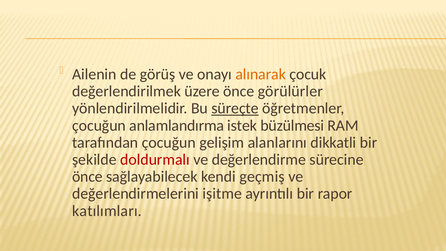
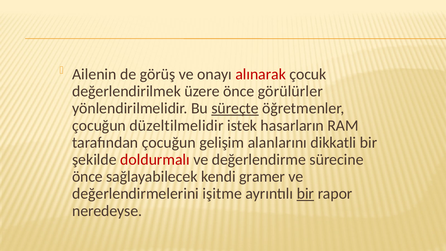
alınarak colour: orange -> red (261, 74)
anlamlandırma: anlamlandırma -> düzeltilmelidir (177, 125)
büzülmesi: büzülmesi -> hasarların (292, 125)
geçmiş: geçmiş -> gramer (262, 177)
bir underline: none -> present (305, 194)
katılımları: katılımları -> neredeyse (107, 211)
